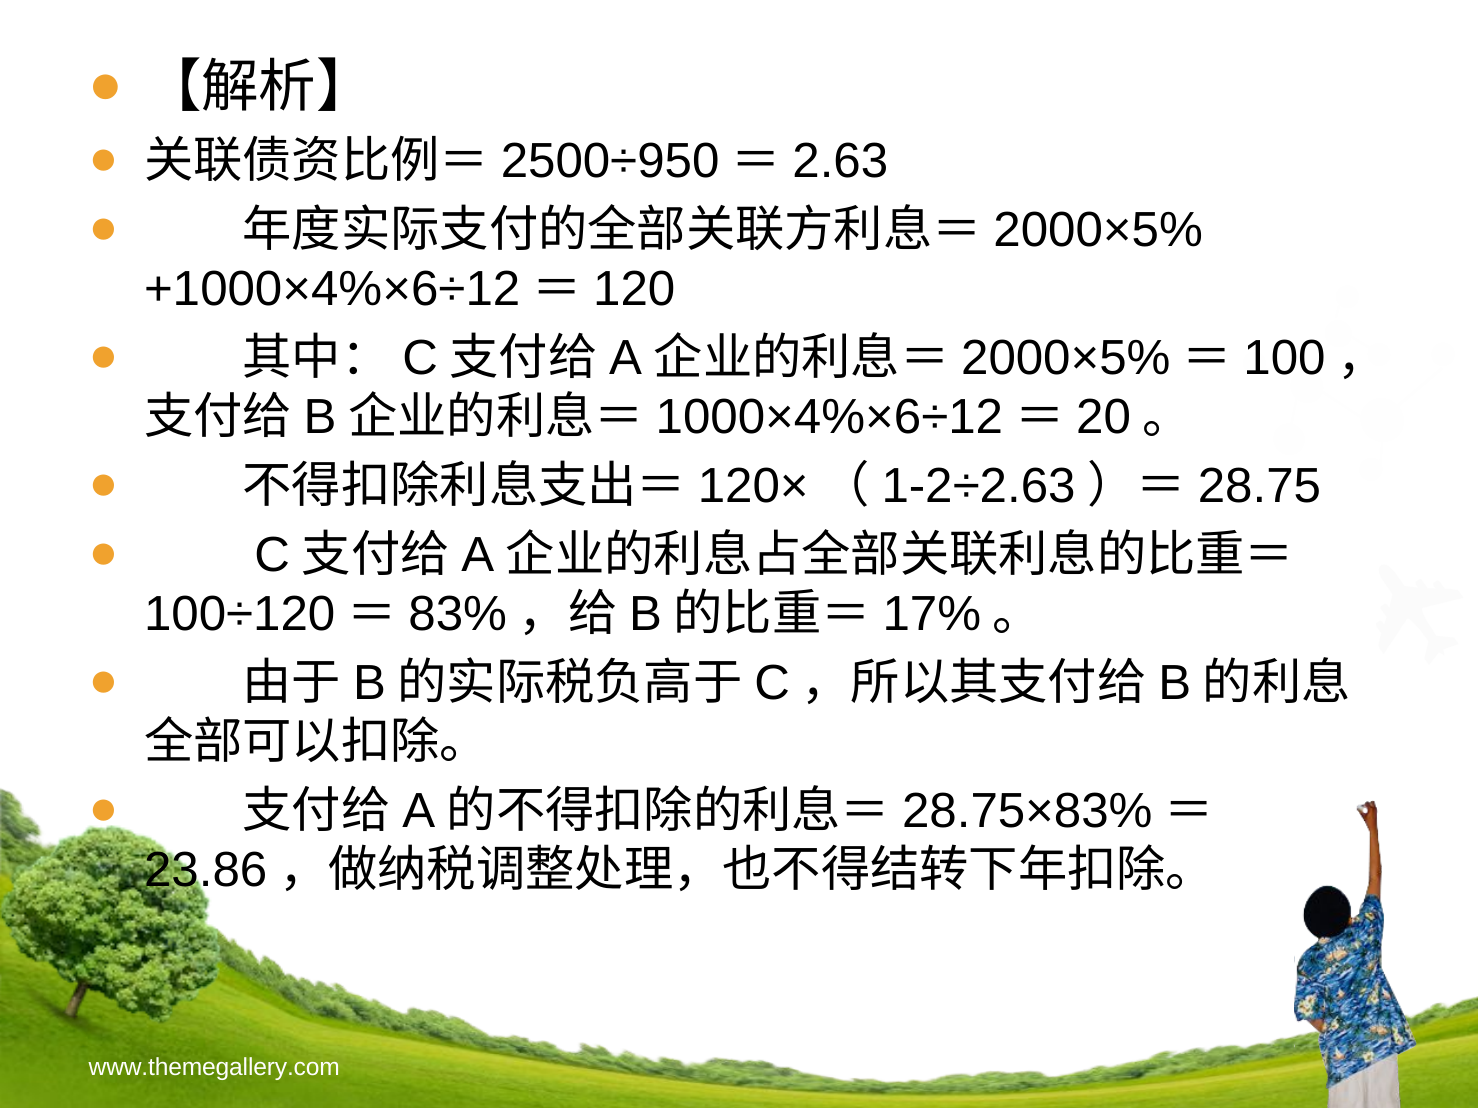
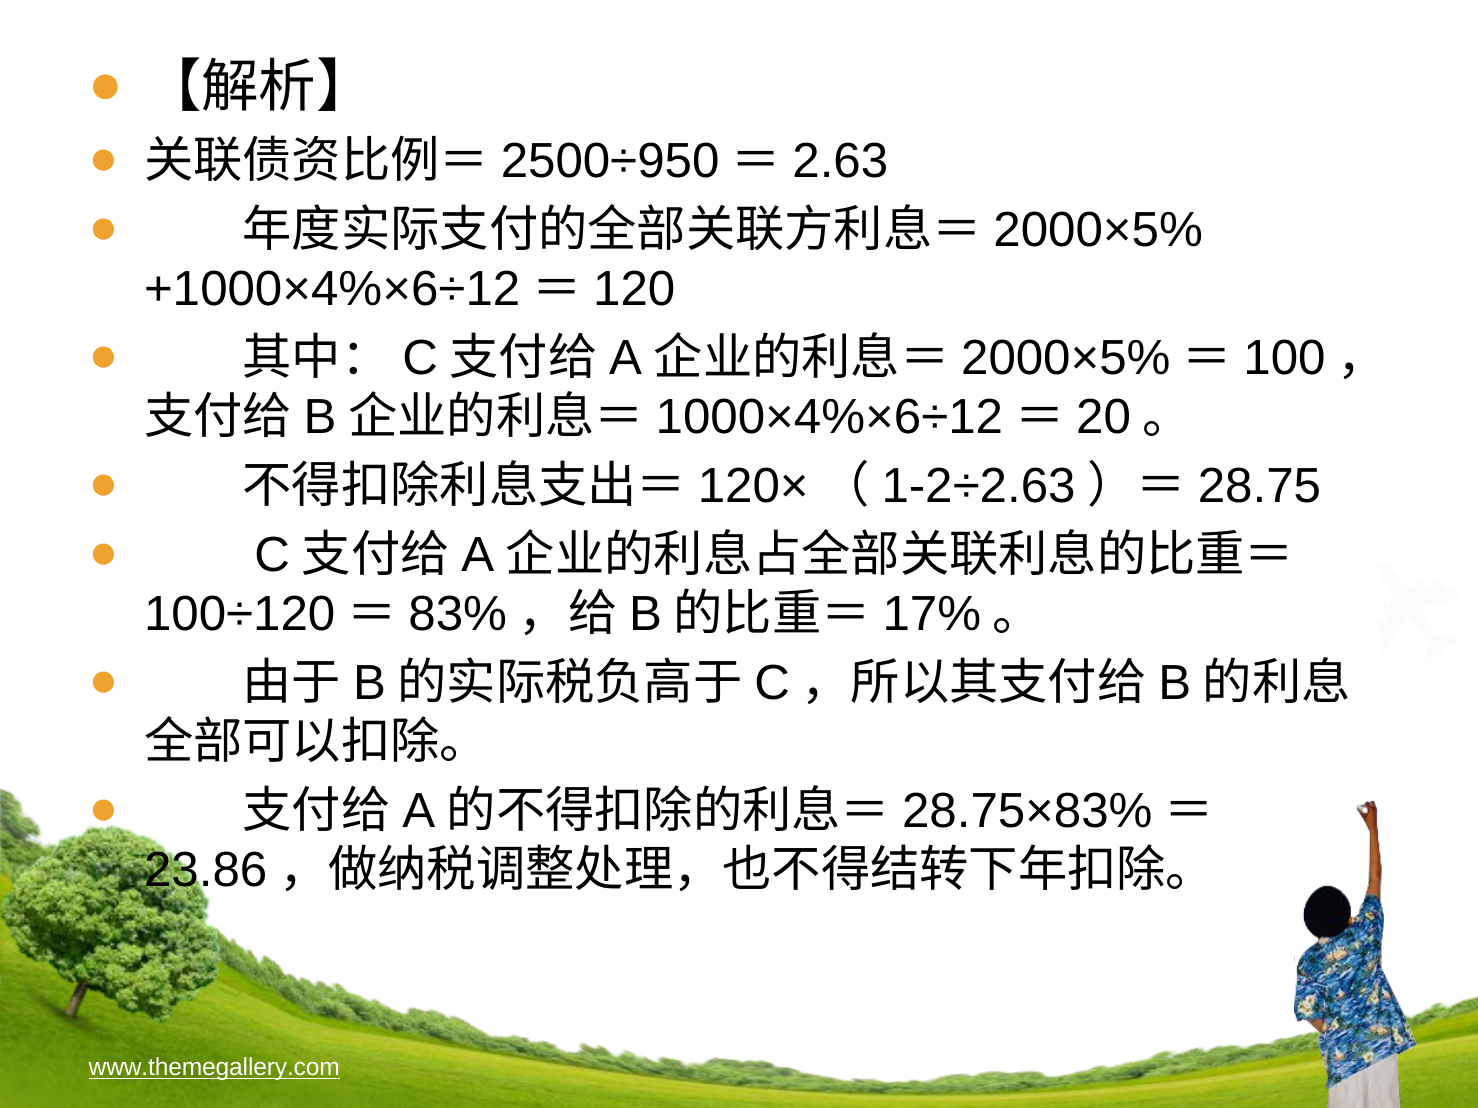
www.themegallery.com underline: none -> present (214, 1068)
